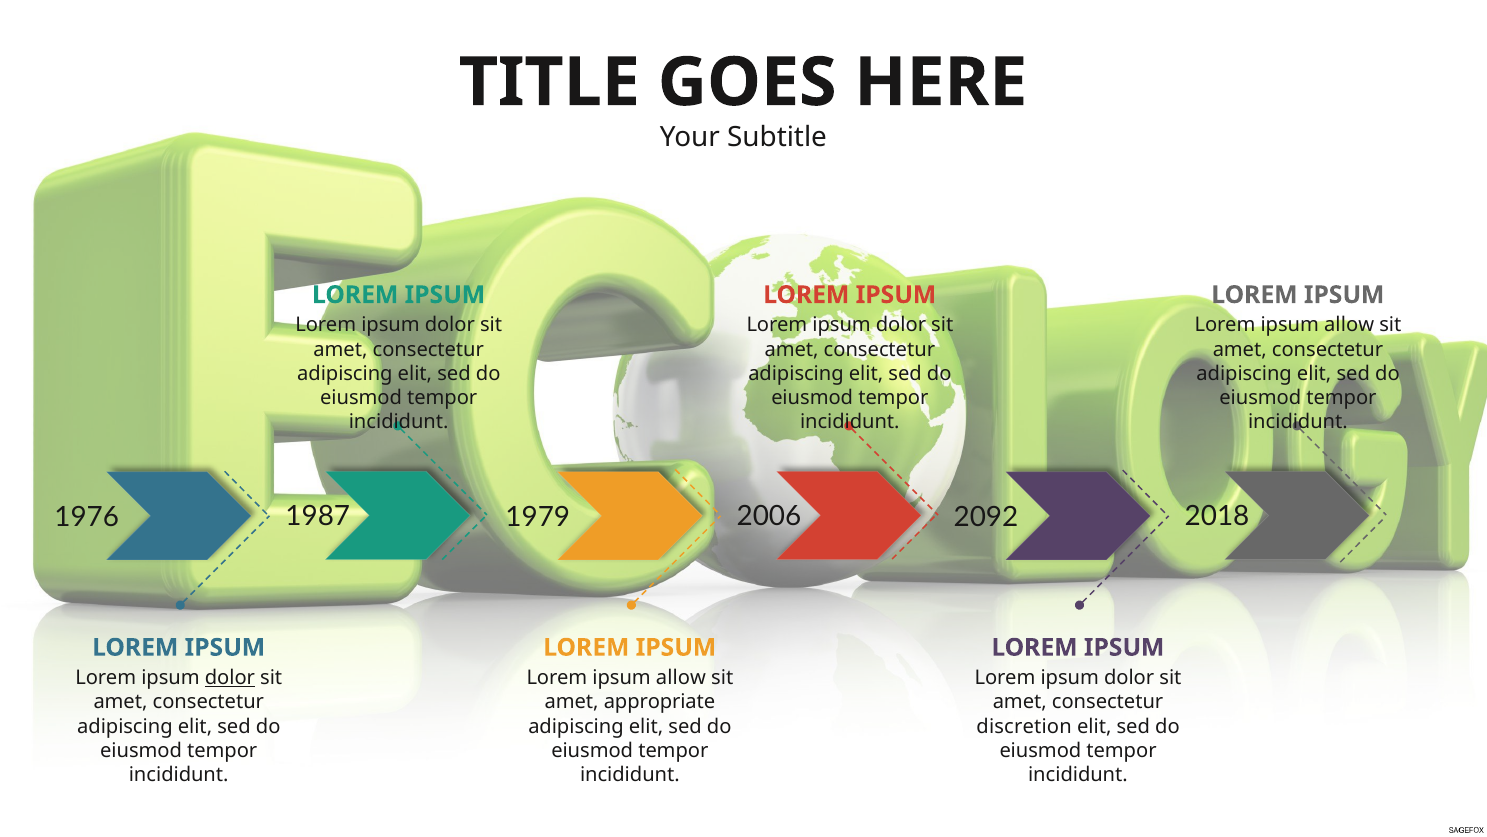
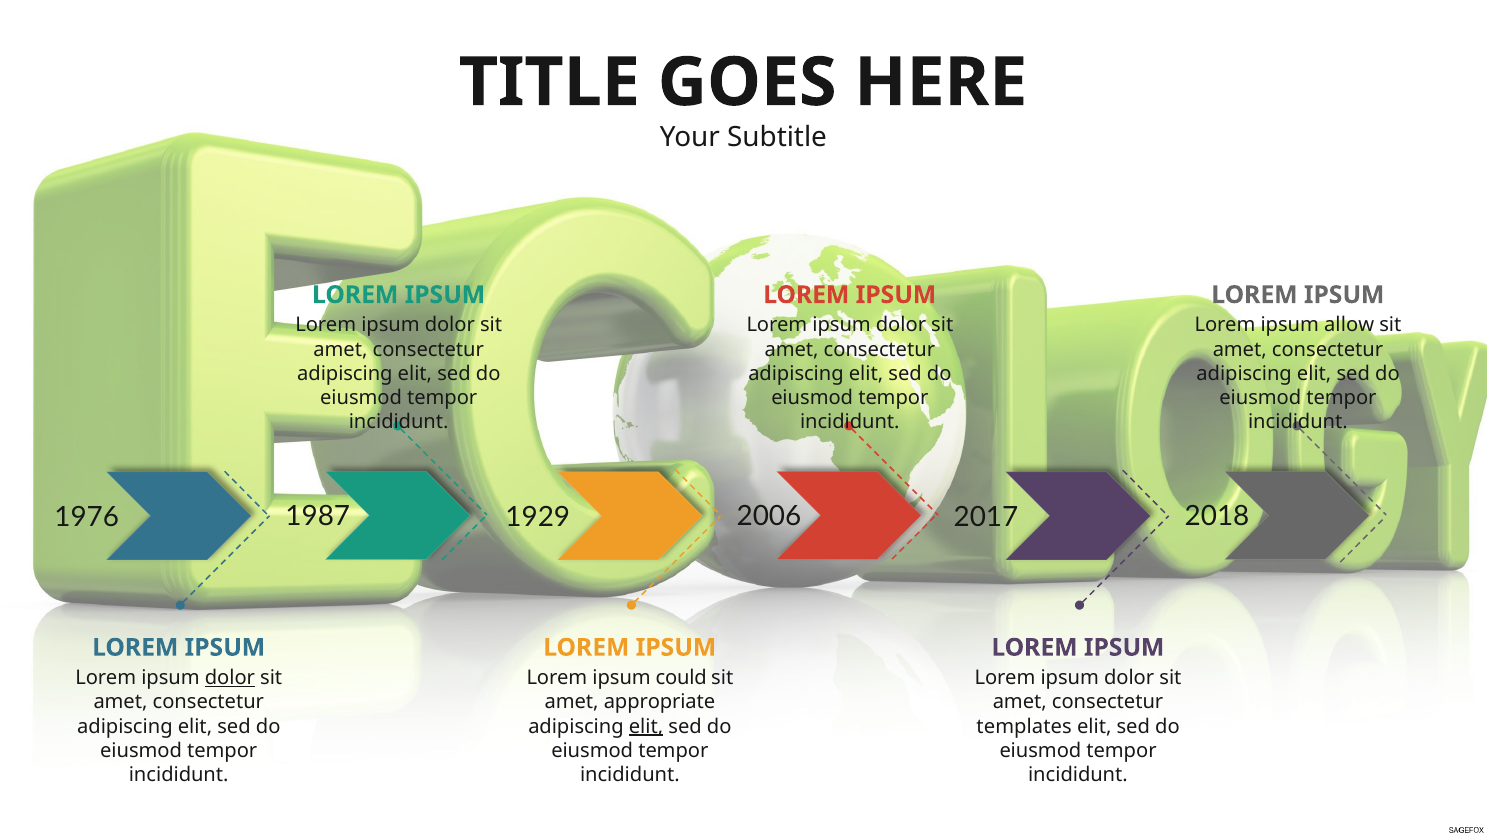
1979: 1979 -> 1929 (538, 517)
2092: 2092 -> 2017 (986, 517)
allow: allow -> could (681, 677)
elit underline: none -> present (646, 726)
discretion: discretion -> templates (1024, 726)
